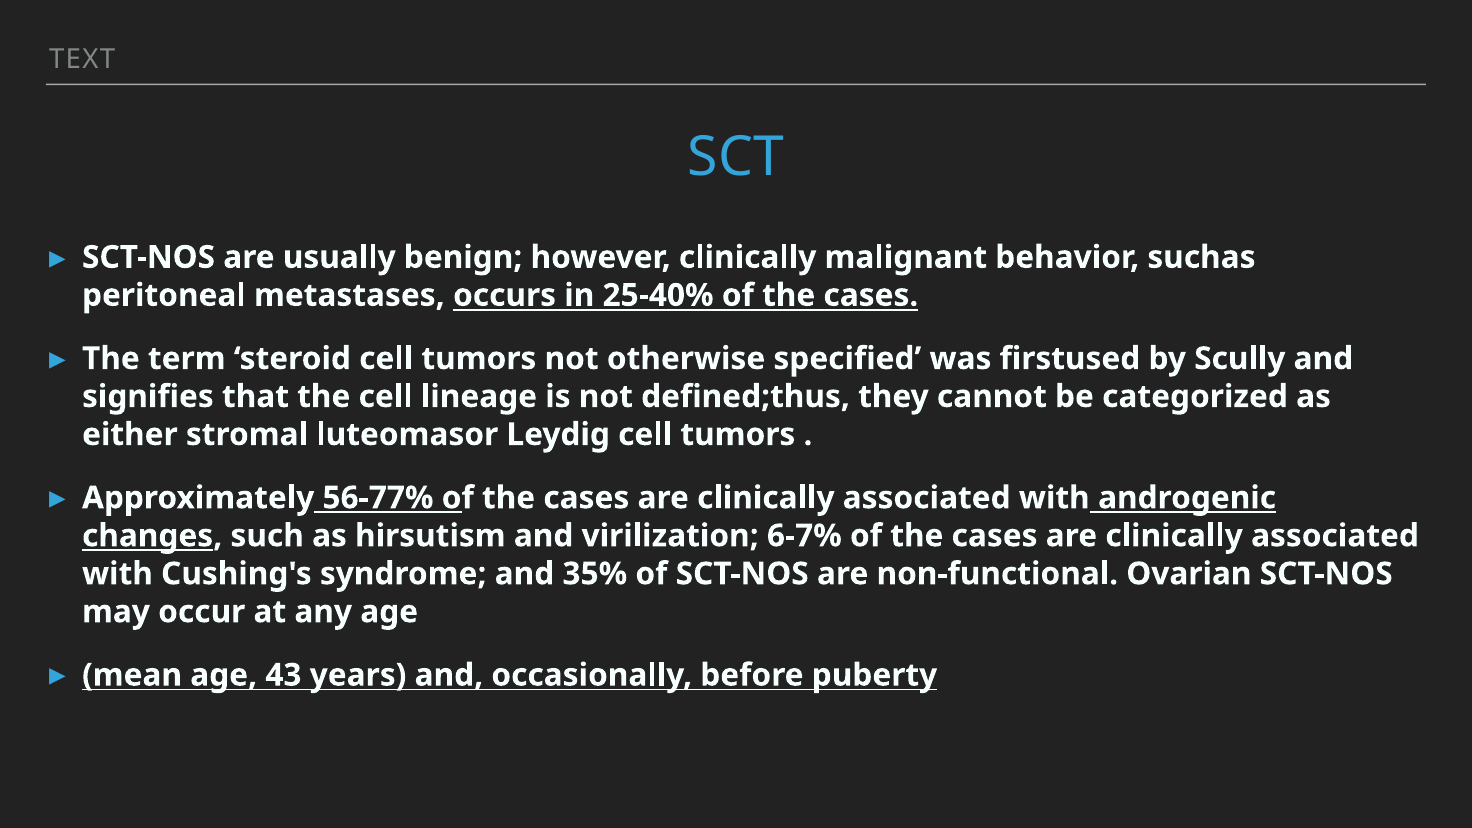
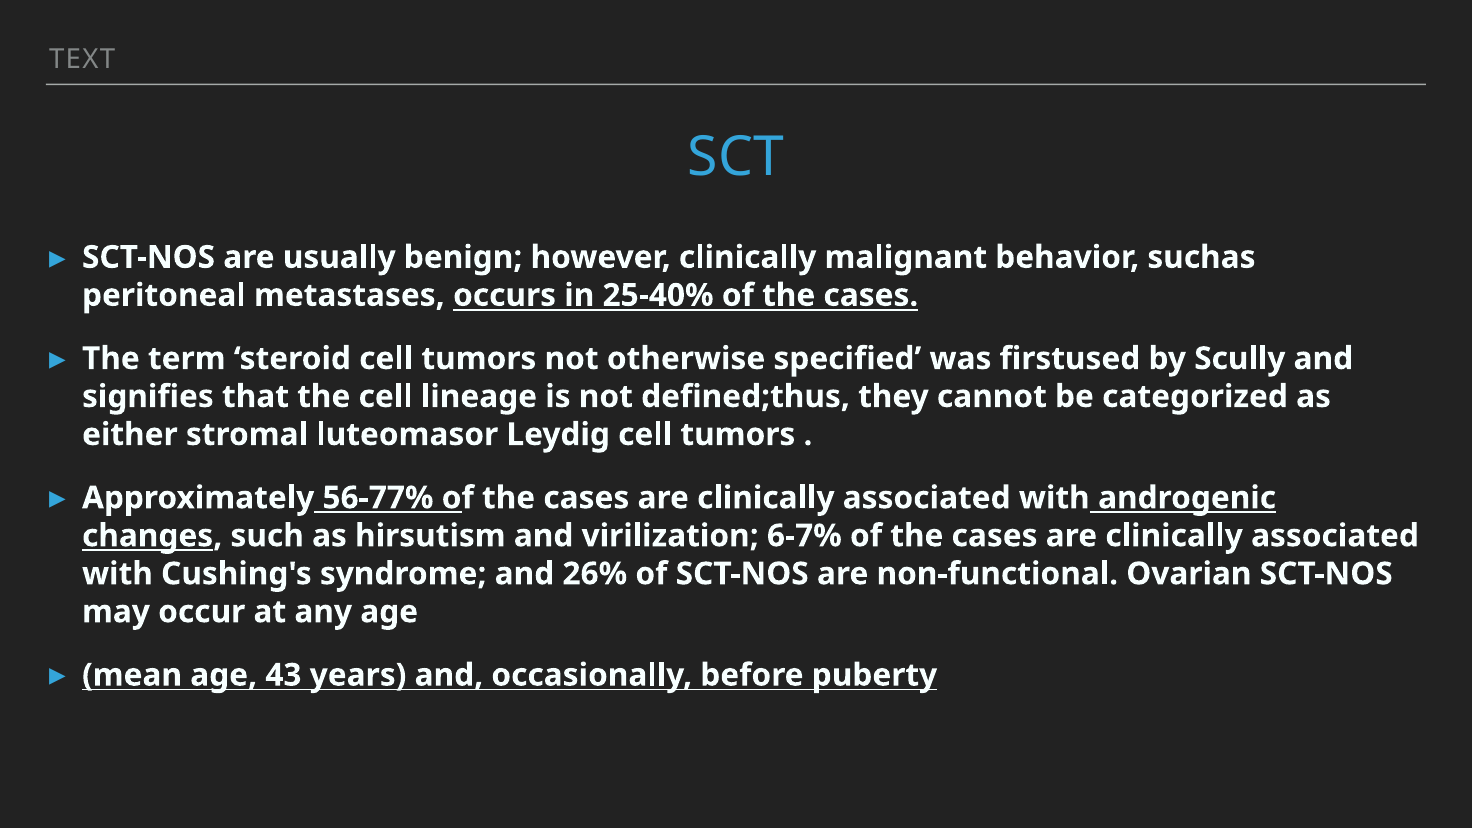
35%: 35% -> 26% (595, 574)
